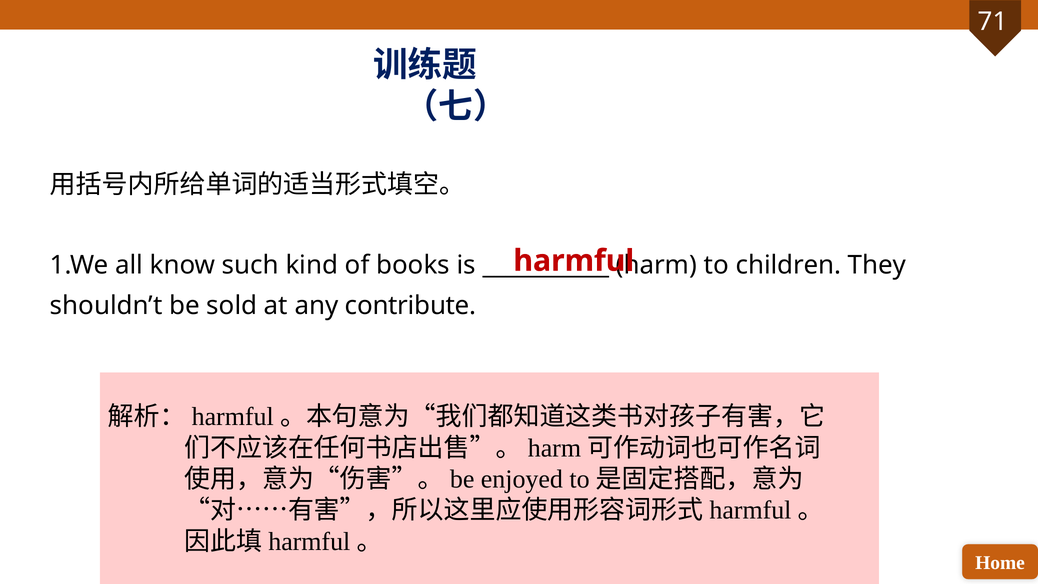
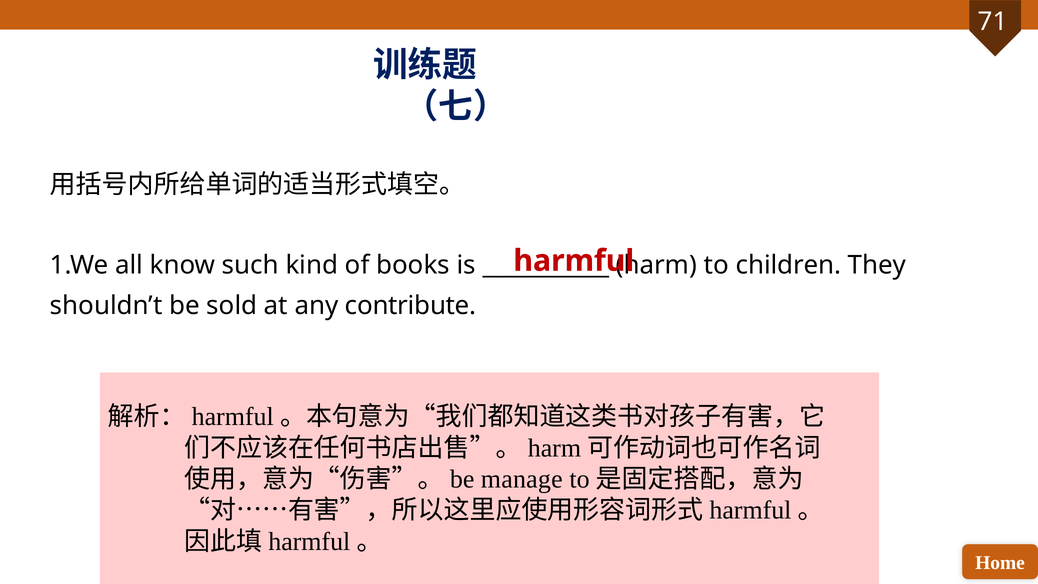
enjoyed: enjoyed -> manage (522, 479)
